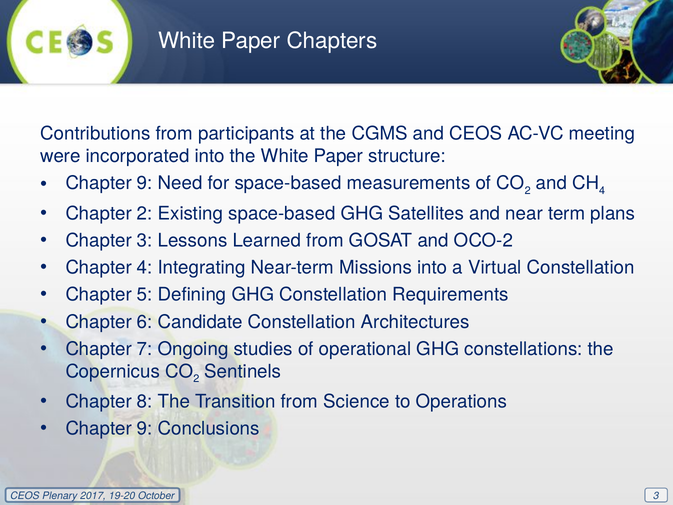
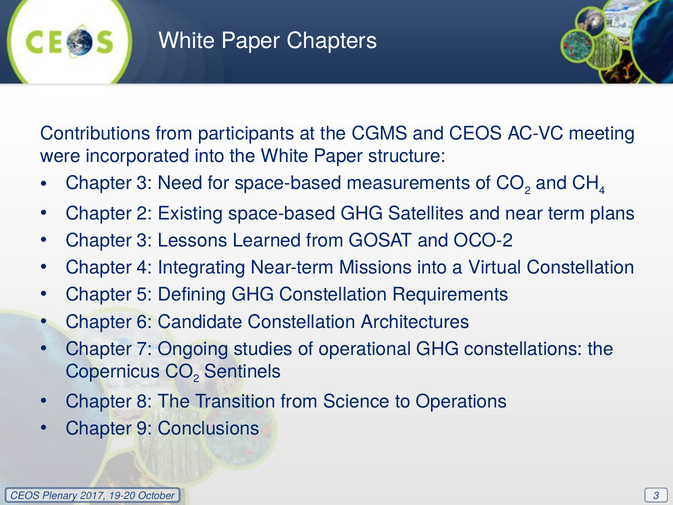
9: 9 -> 3 (145, 183)
